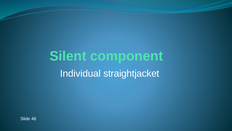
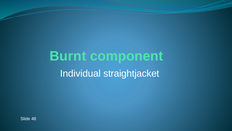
Silent: Silent -> Burnt (68, 56)
